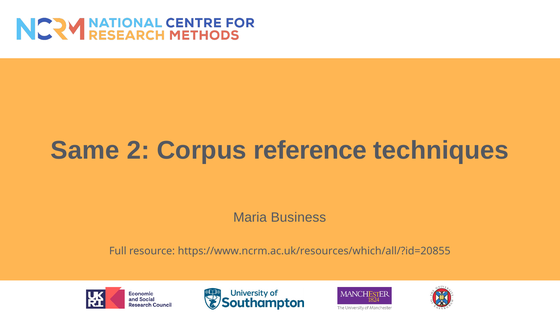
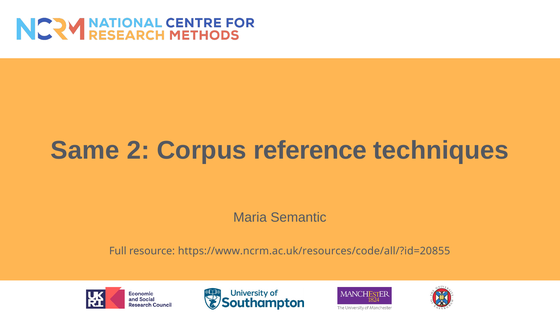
Business: Business -> Semantic (298, 217)
https://www.ncrm.ac.uk/resources/which/all/?id=20855: https://www.ncrm.ac.uk/resources/which/all/?id=20855 -> https://www.ncrm.ac.uk/resources/code/all/?id=20855 (314, 251)
